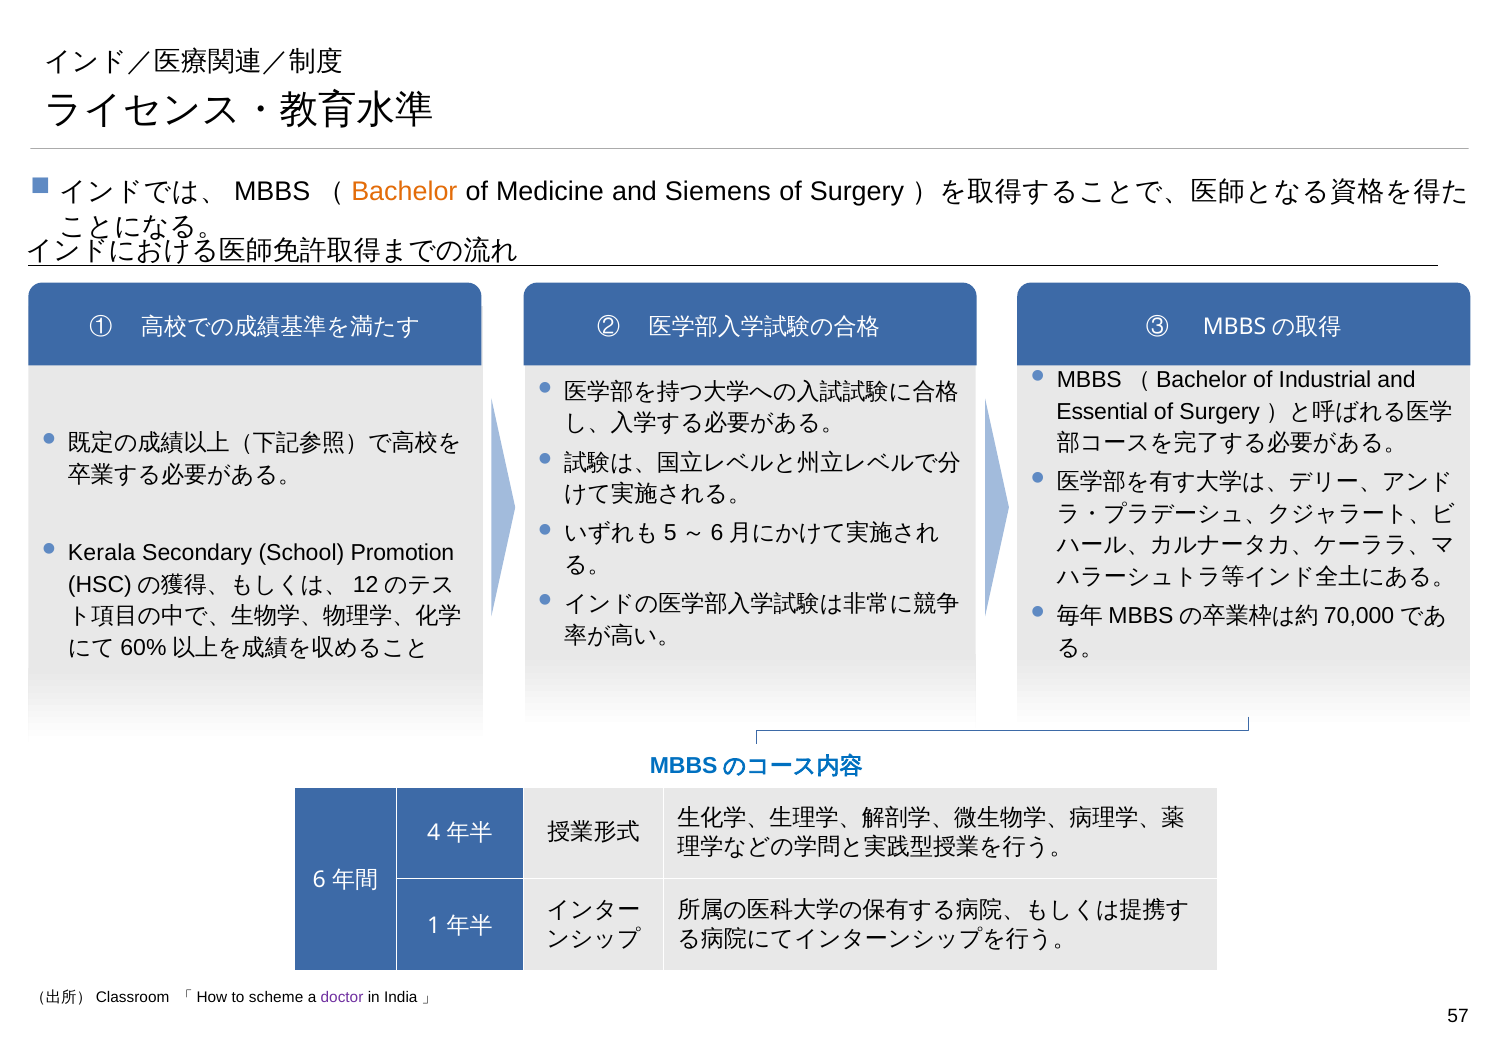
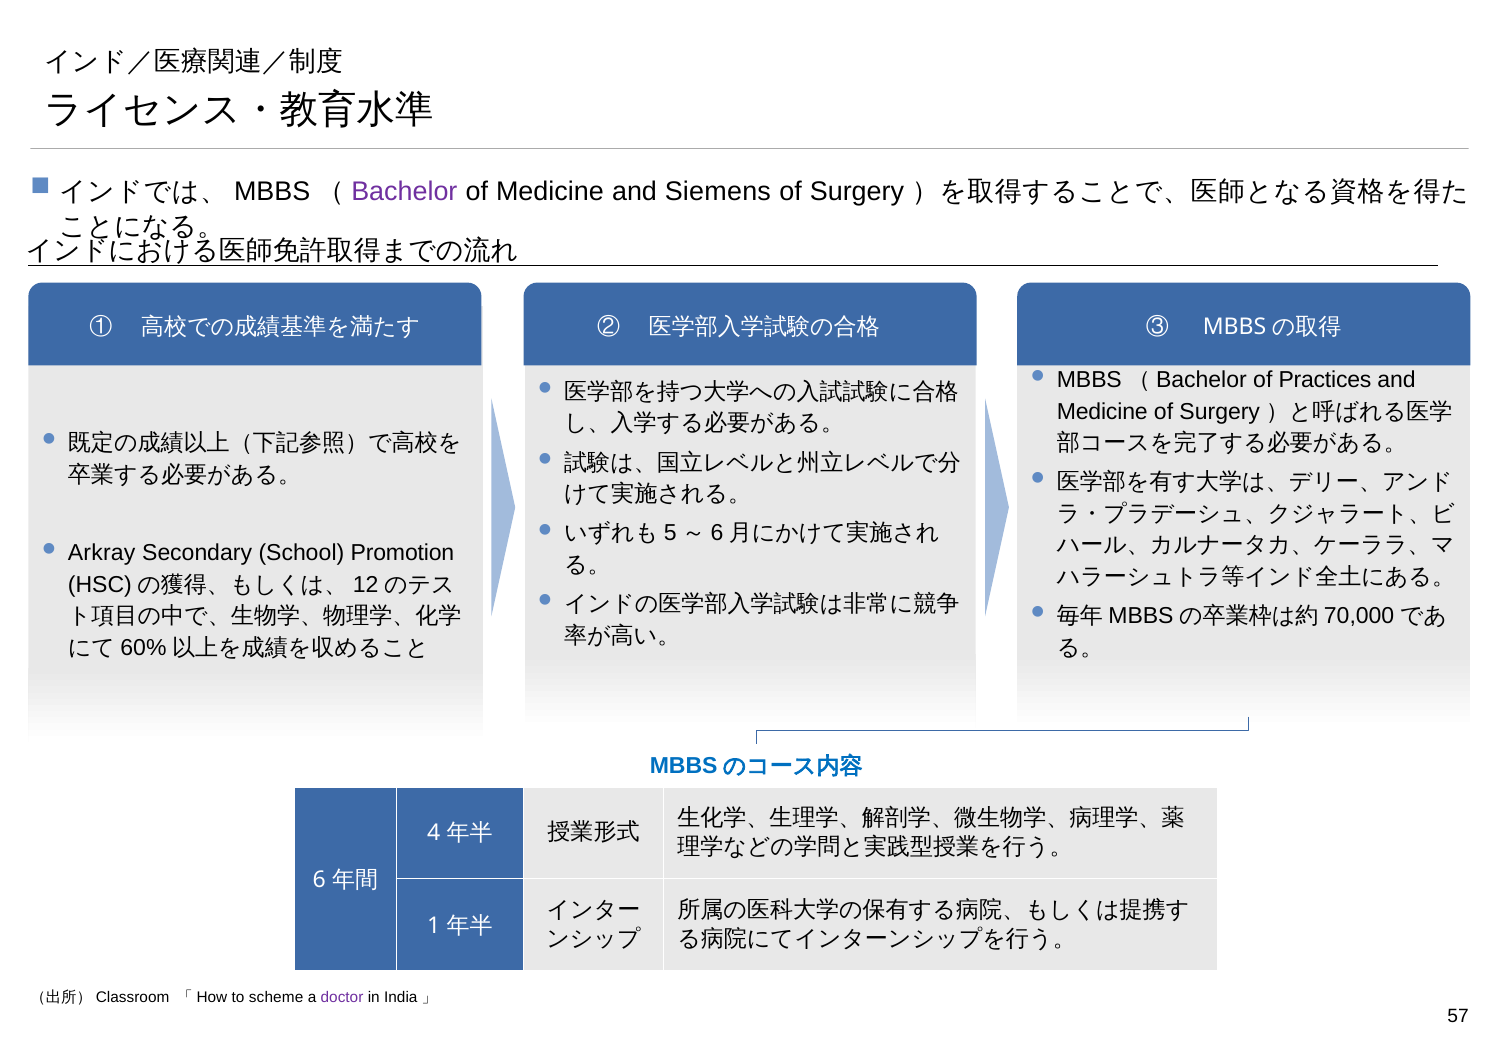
Bachelor colour: orange -> purple (404, 191)
Industrial: Industrial -> Practices (1325, 380)
Essential: Essential -> Medicine (1102, 411)
Kerala: Kerala -> Arkray (102, 553)
